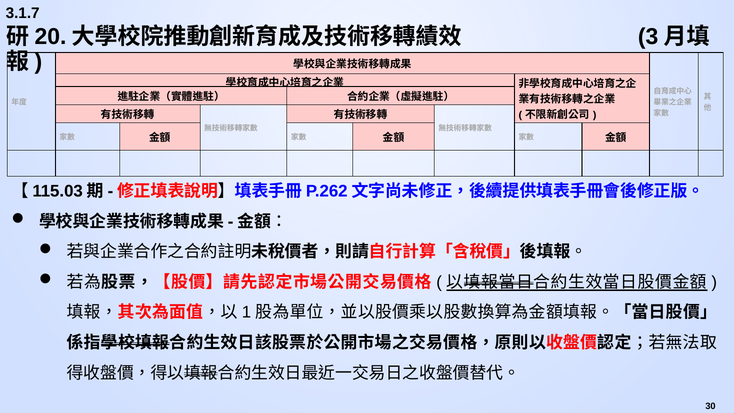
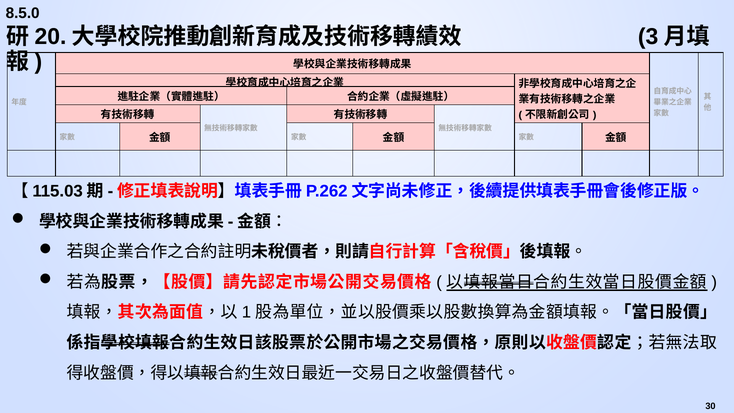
3.1.7: 3.1.7 -> 8.5.0 (23, 13)
